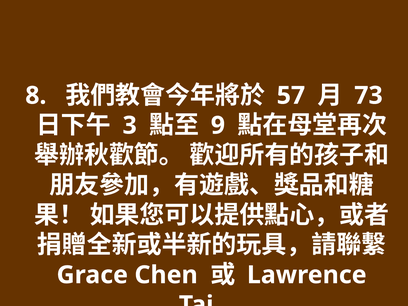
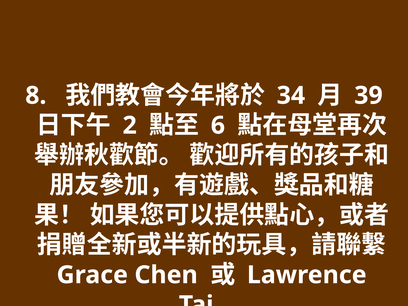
57: 57 -> 34 (291, 96)
73: 73 -> 39 (368, 96)
3: 3 -> 2 (130, 125)
9: 9 -> 6 (218, 125)
